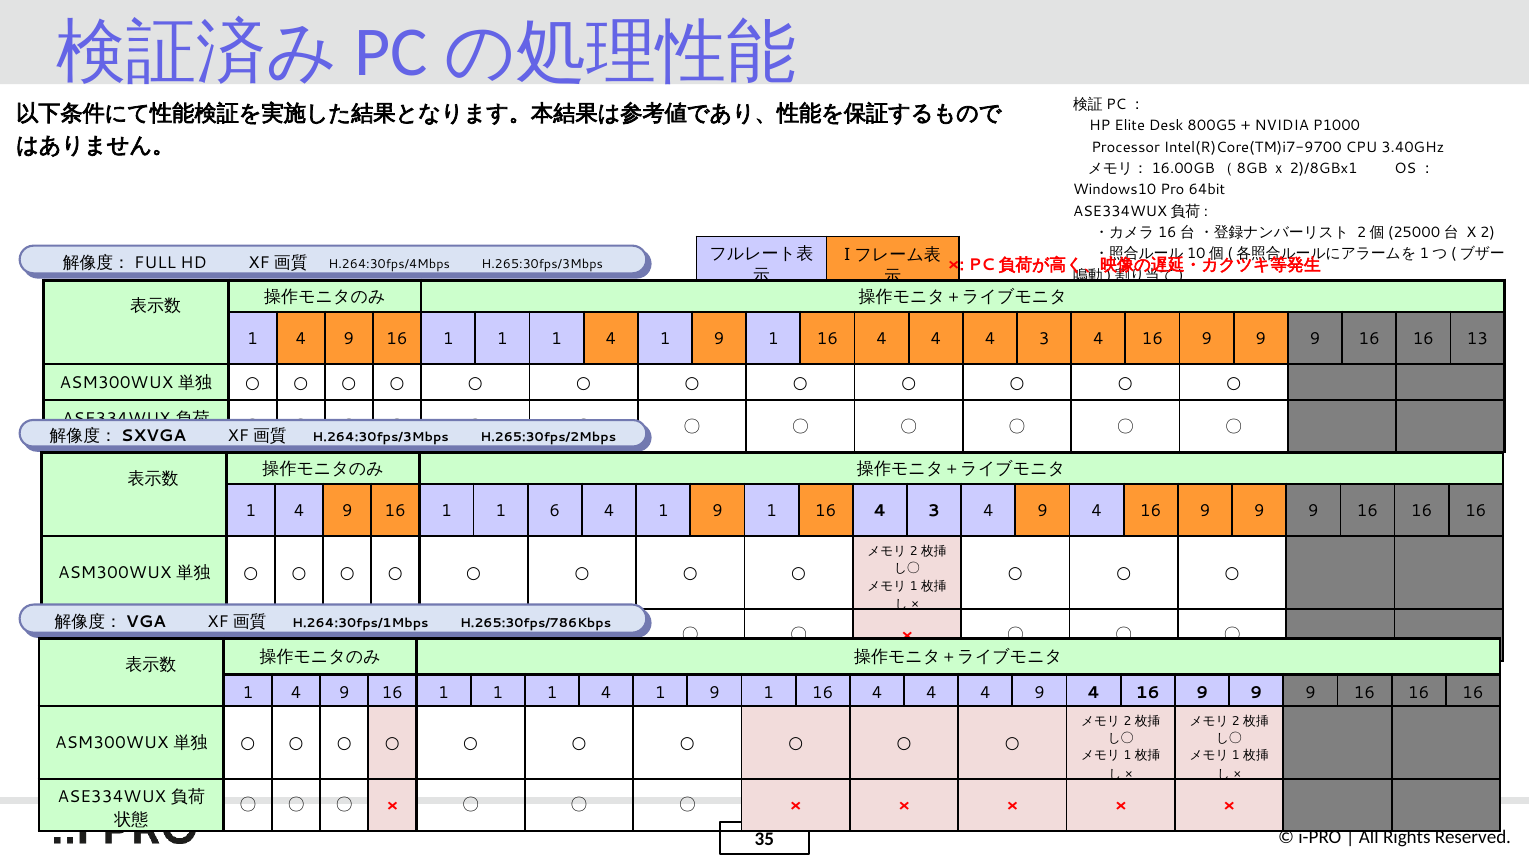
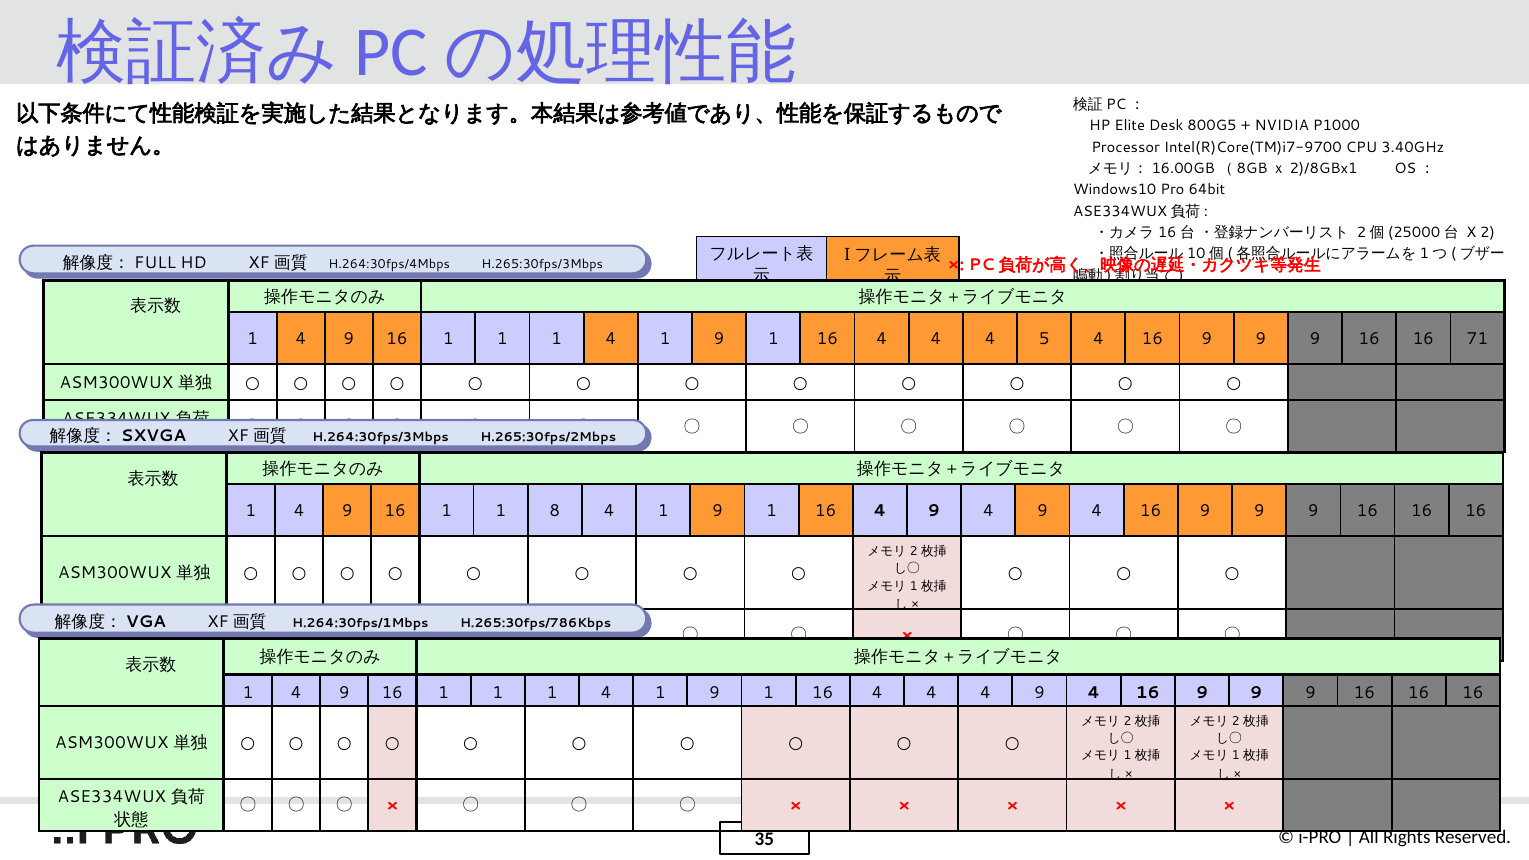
4 4 3: 3 -> 5 (1044, 339)
13: 13 -> 71 (1477, 339)
6: 6 -> 8 (555, 511)
16 4 3: 3 -> 9 (934, 511)
